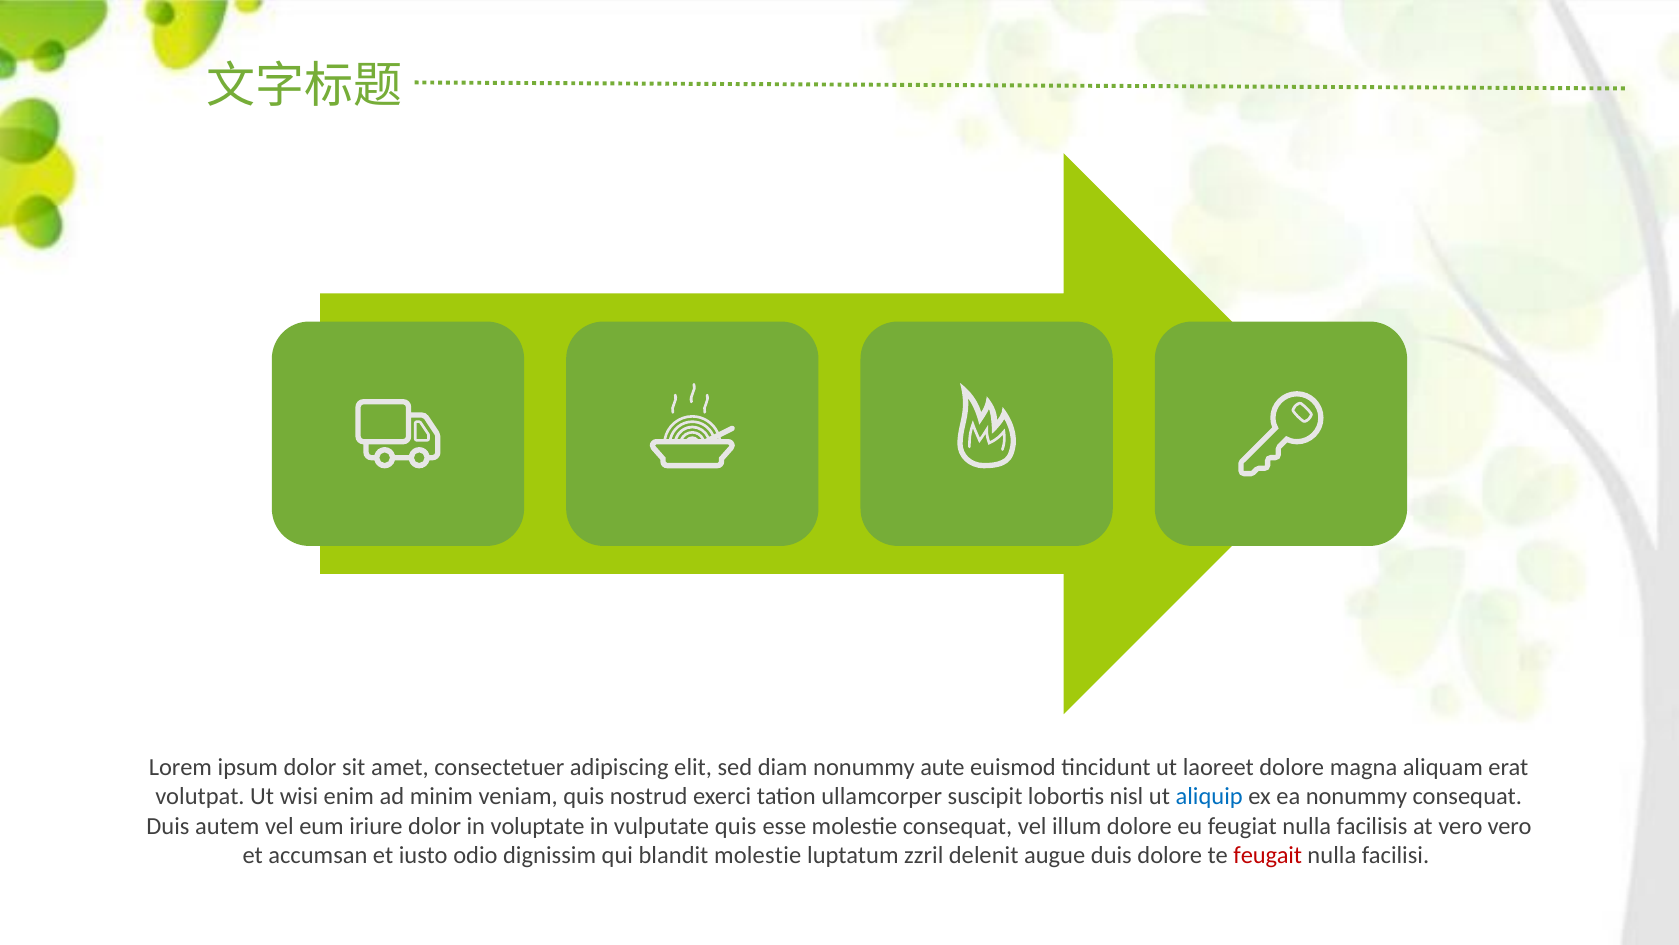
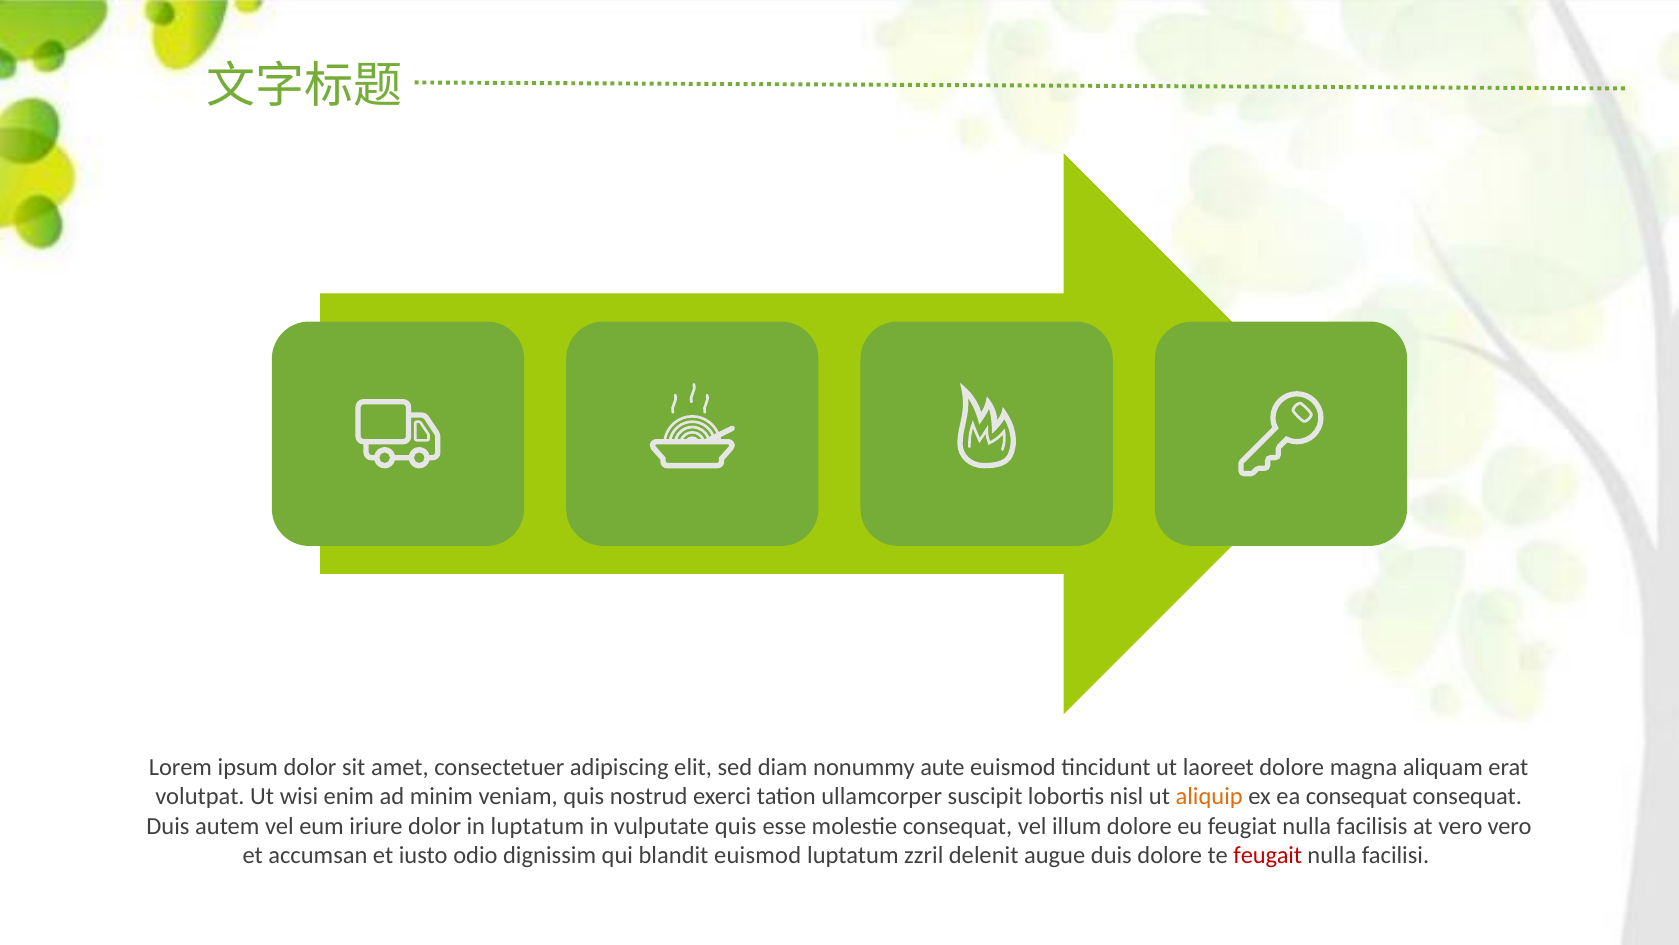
aliquip colour: blue -> orange (1209, 796)
ea nonummy: nonummy -> consequat (1357, 796)
in voluptate: voluptate -> luptatum (537, 825)
blandit molestie: molestie -> euismod (758, 855)
